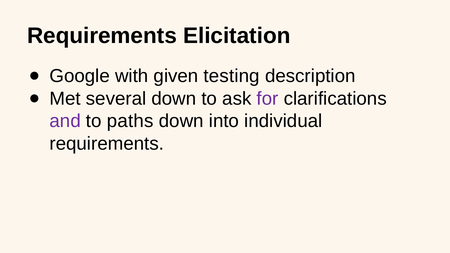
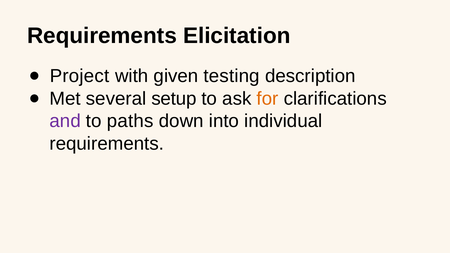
Google: Google -> Project (80, 76)
several down: down -> setup (174, 99)
for colour: purple -> orange (268, 99)
